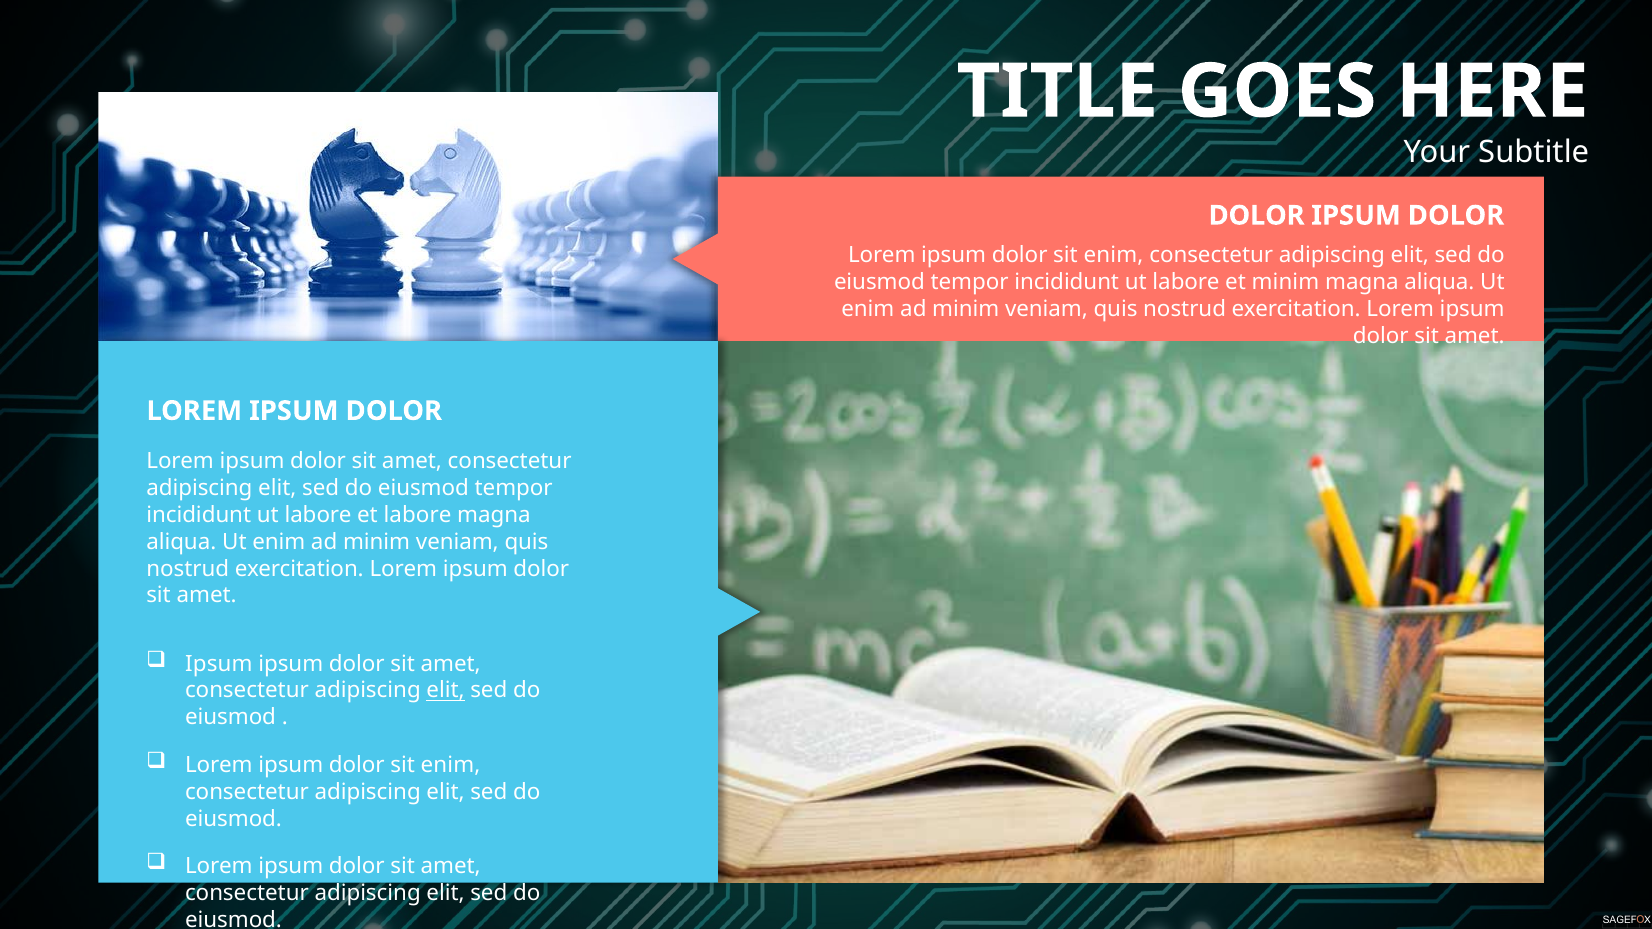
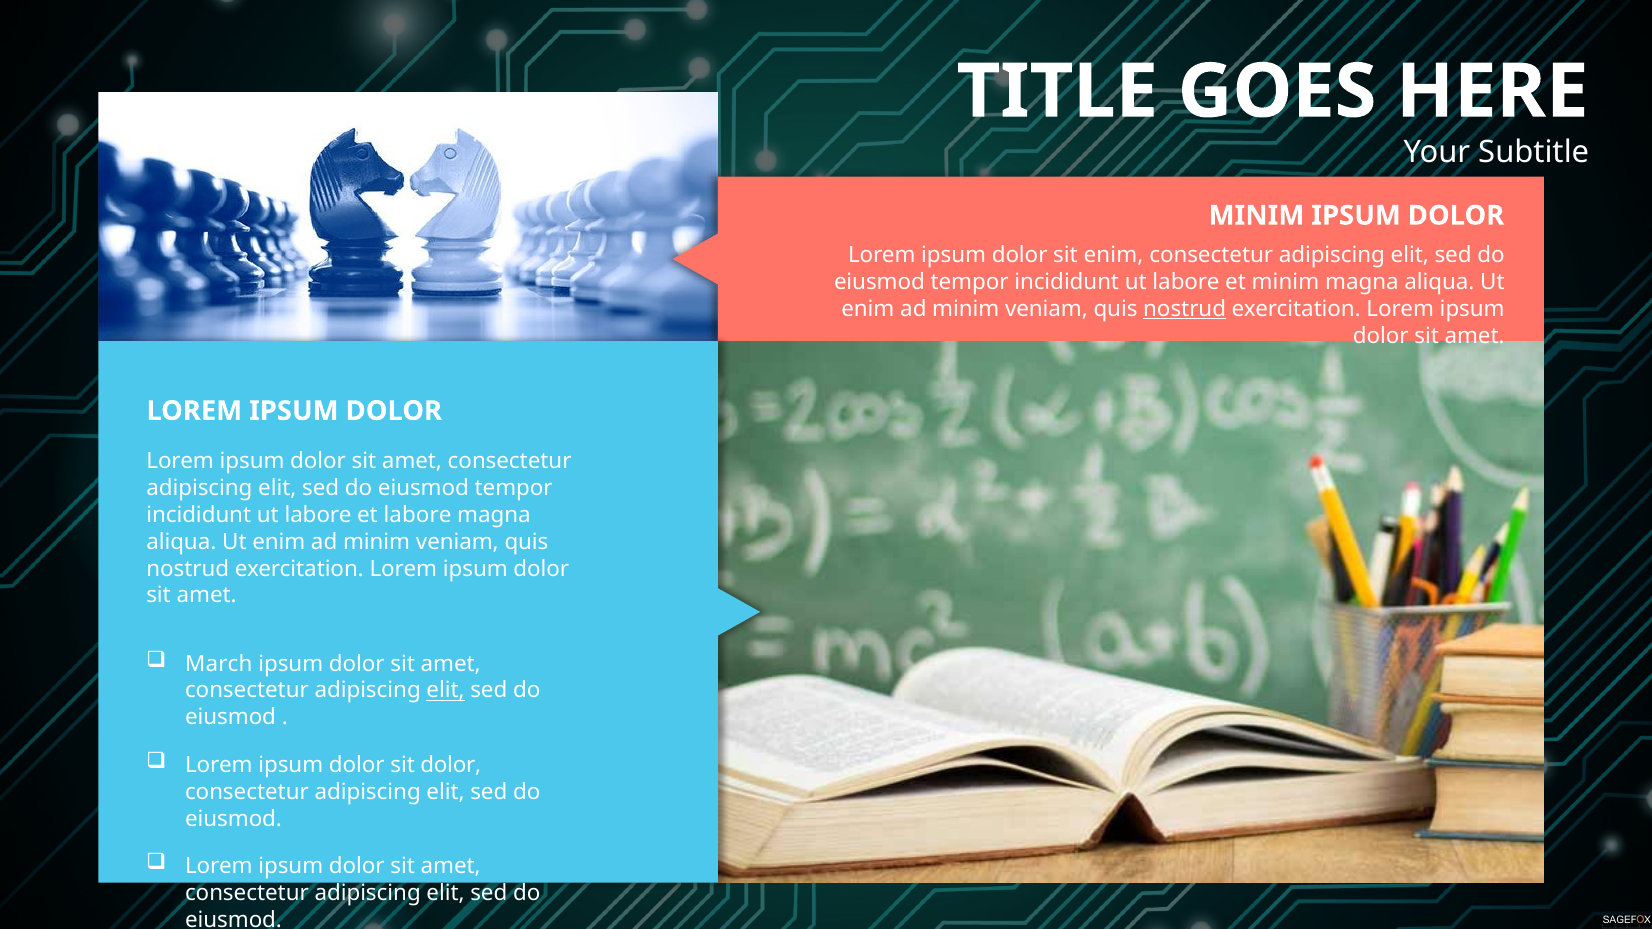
DOLOR: DOLOR -> MINIM (1256, 216)
nostrud underline: none -> present (1185, 309)
Ipsum: Ipsum -> March (219, 664)
enim: enim -> dolor (451, 765)
